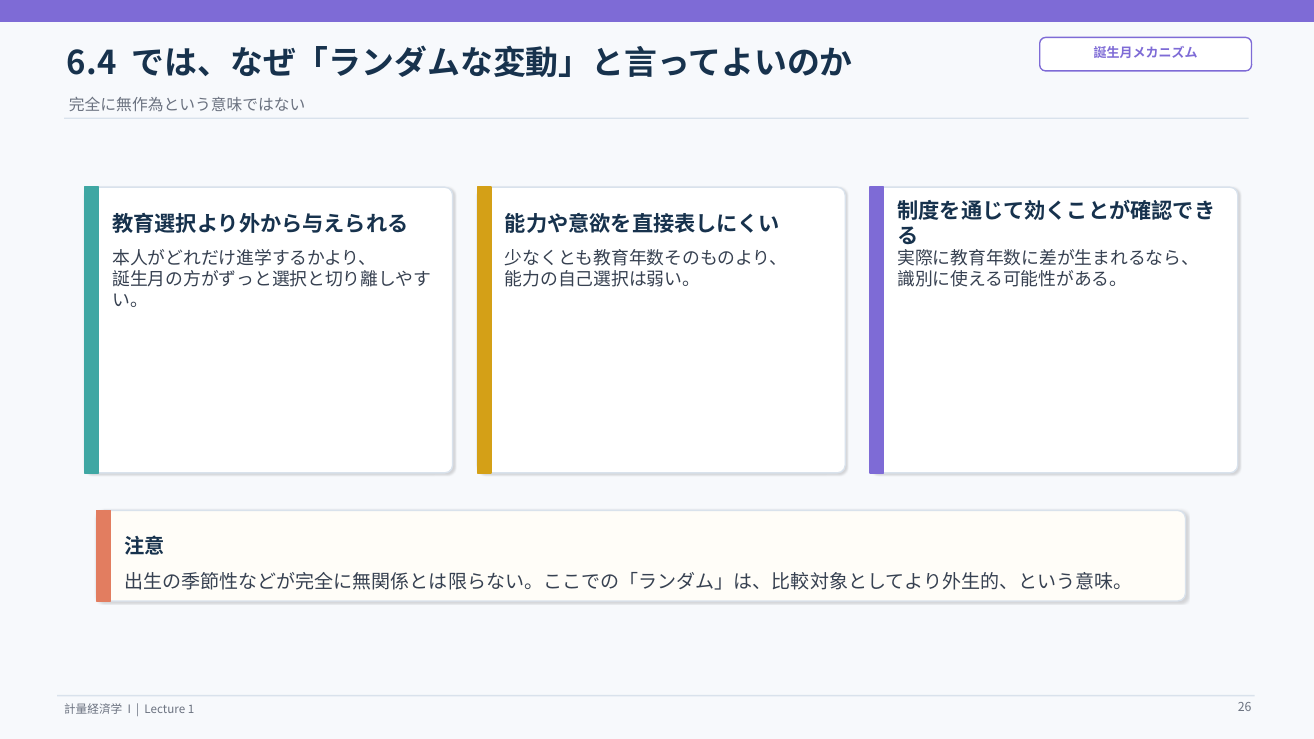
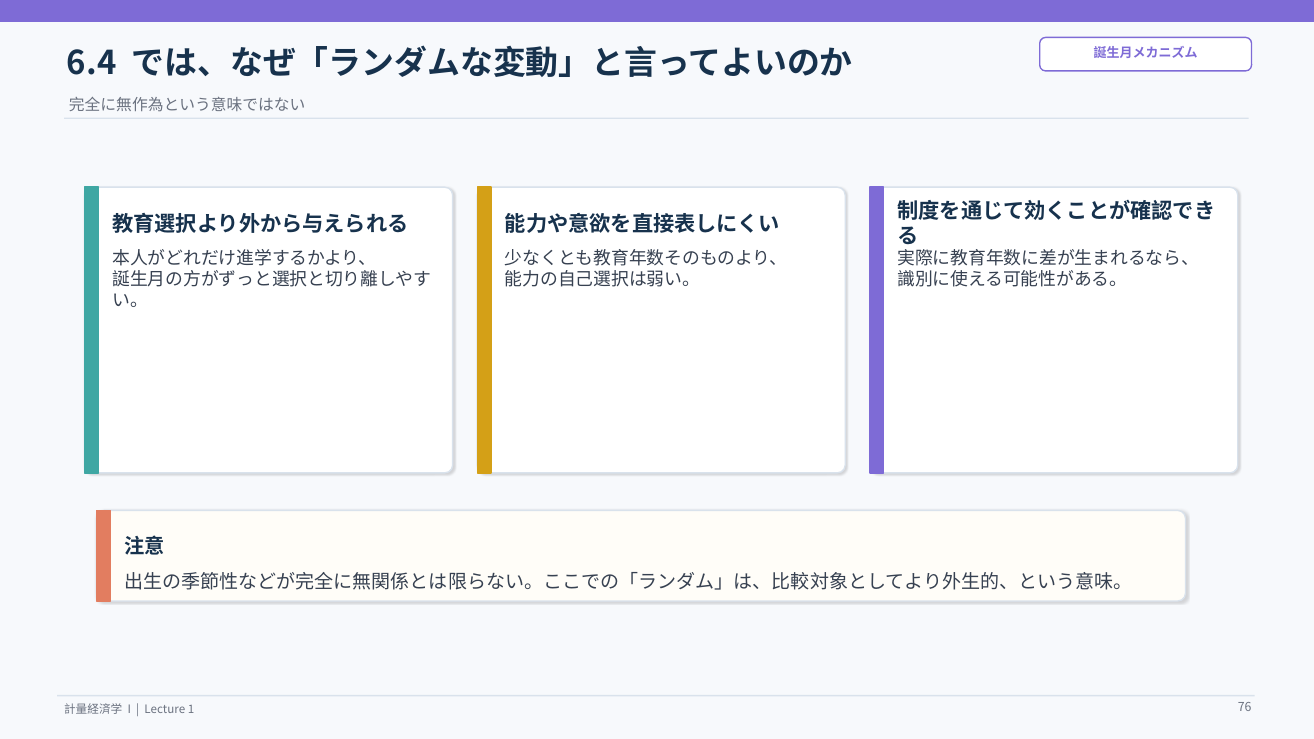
26: 26 -> 76 (1245, 707)
